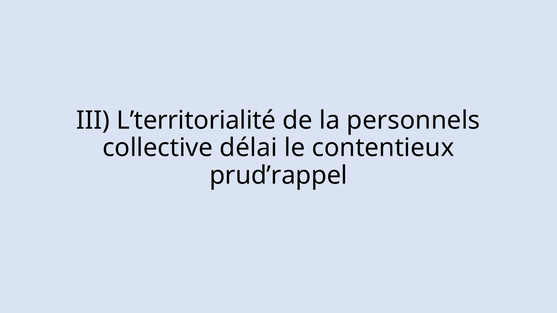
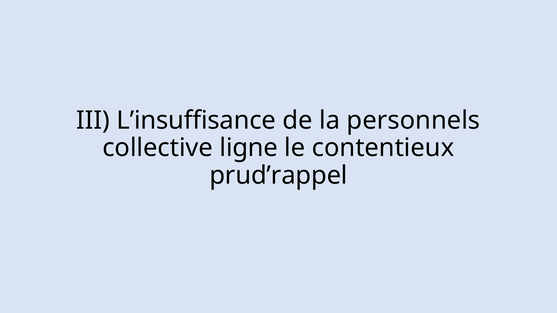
L’territorialité: L’territorialité -> L’insuffisance (196, 120)
délai: délai -> ligne (249, 148)
